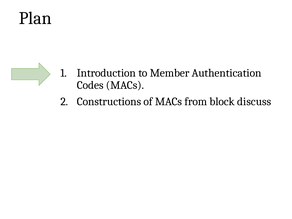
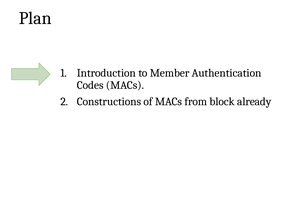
discuss: discuss -> already (254, 102)
